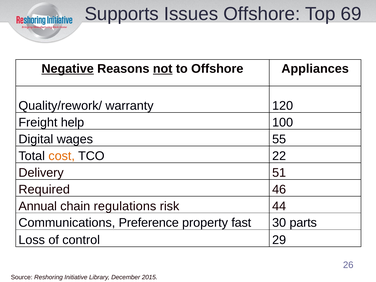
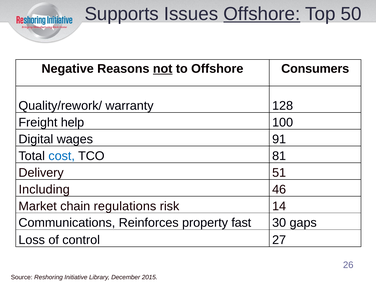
Offshore underline: none -> present (262, 14)
69: 69 -> 50 (351, 14)
Negative underline: present -> none (68, 69)
Appliances: Appliances -> Consumers (315, 69)
120: 120 -> 128 (283, 106)
55: 55 -> 91 (279, 139)
cost colour: orange -> blue (62, 156)
22: 22 -> 81 (279, 156)
Required: Required -> Including (44, 189)
Annual: Annual -> Market (38, 206)
44: 44 -> 14 (279, 206)
Preference: Preference -> Reinforces (149, 223)
parts: parts -> gaps (303, 223)
29: 29 -> 27 (279, 240)
